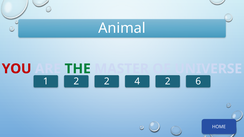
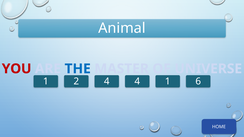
THE colour: green -> blue (78, 69)
2 2: 2 -> 4 (107, 81)
4 2: 2 -> 1 (168, 81)
